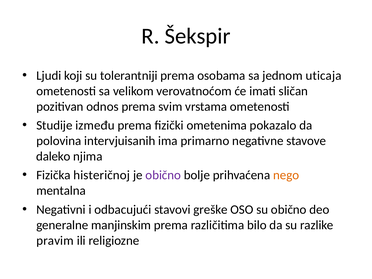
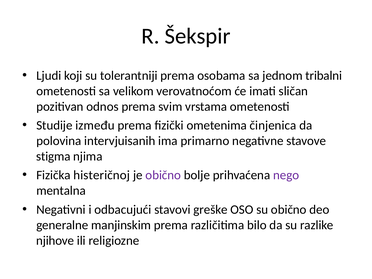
uticaja: uticaja -> tribalni (324, 76)
pokazalo: pokazalo -> činjenica (273, 125)
daleko: daleko -> stigma (53, 156)
nego colour: orange -> purple (286, 175)
pravim: pravim -> njihove (55, 240)
